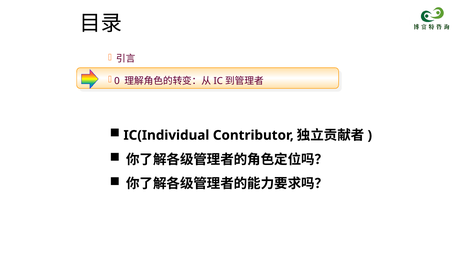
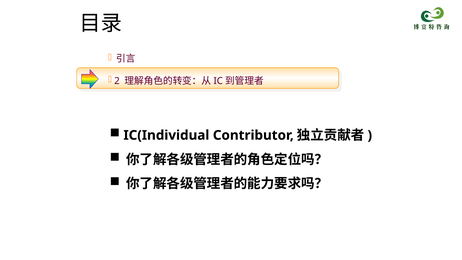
0: 0 -> 2 (117, 81)
